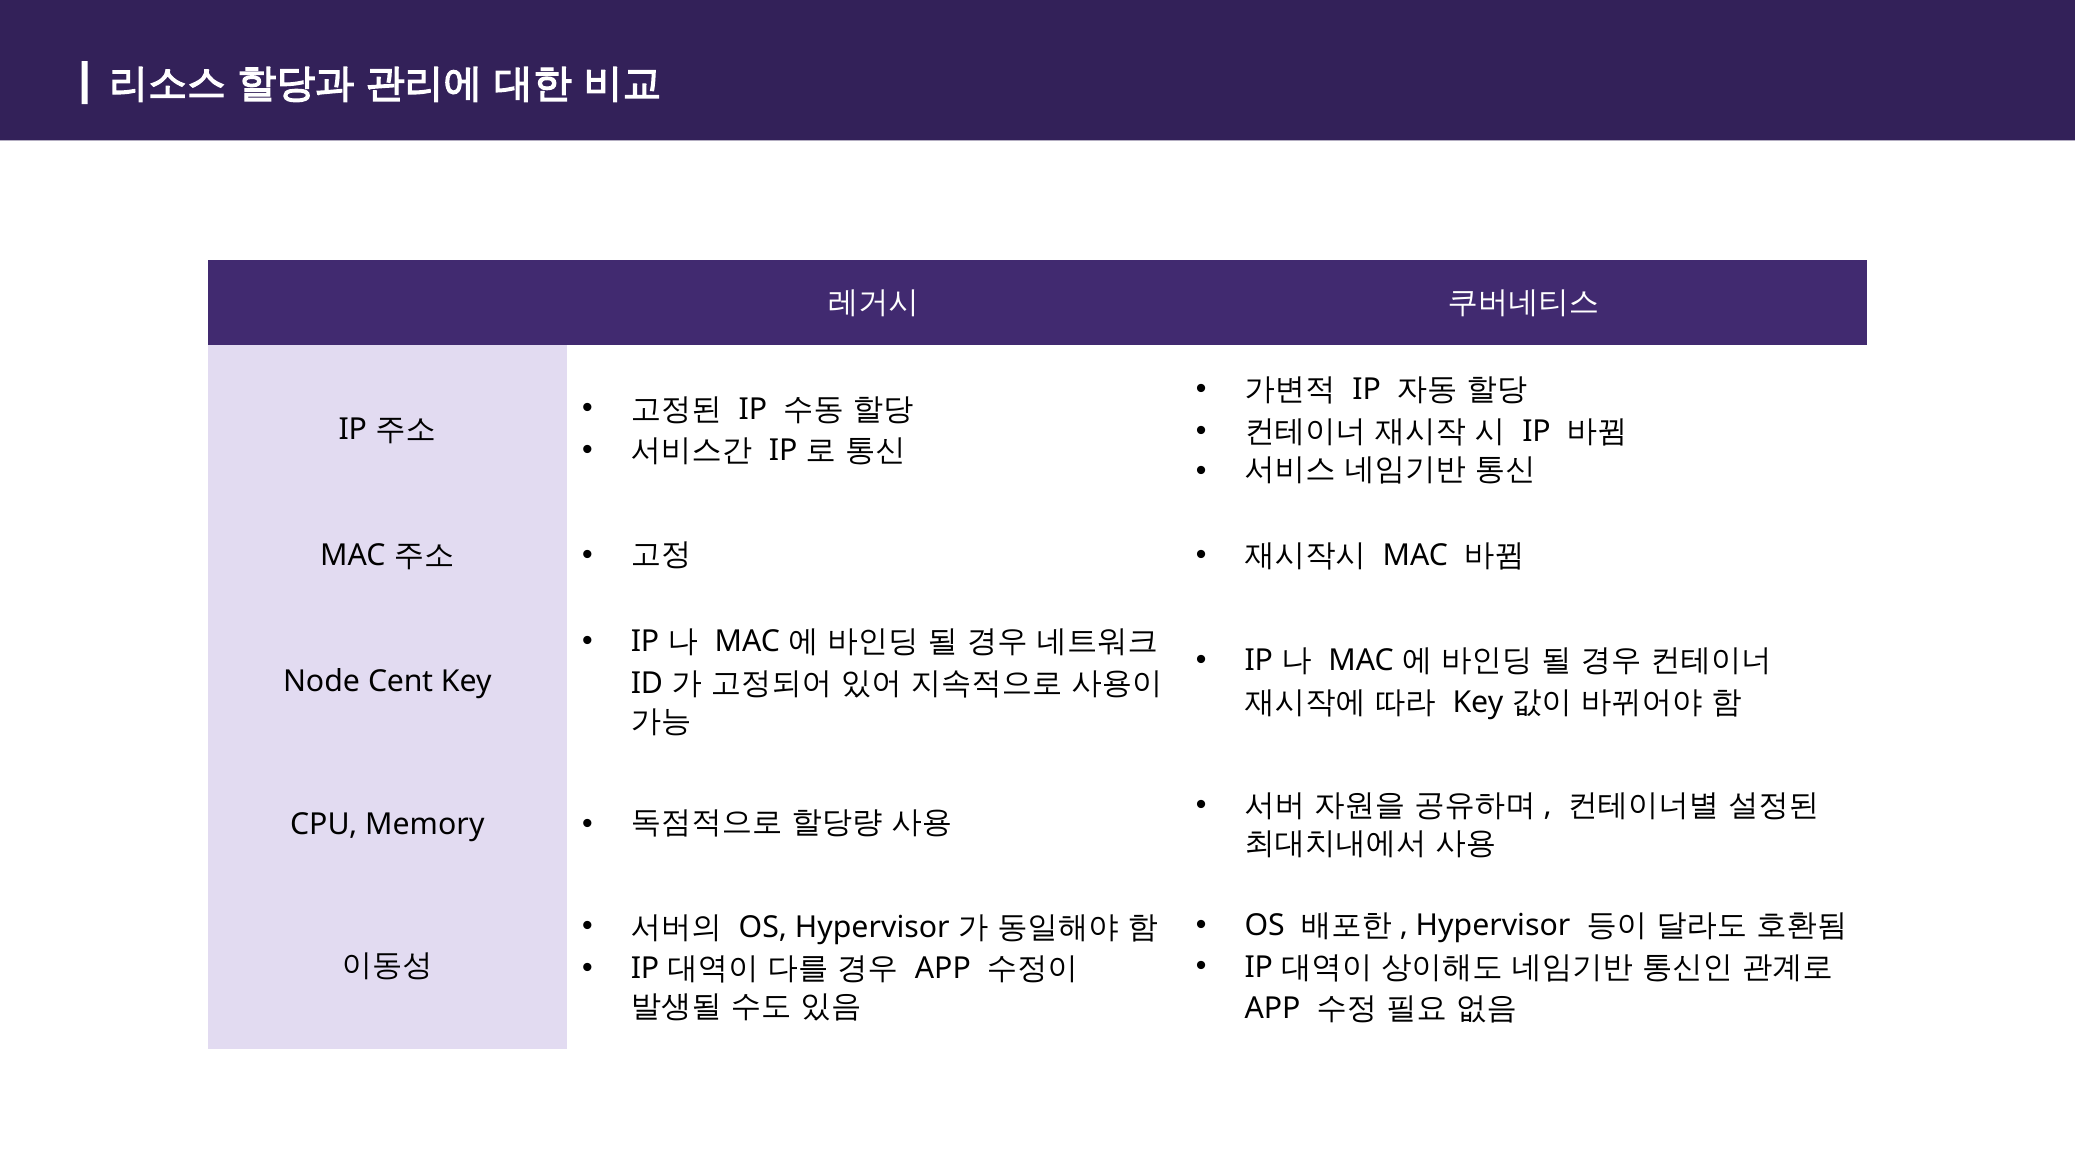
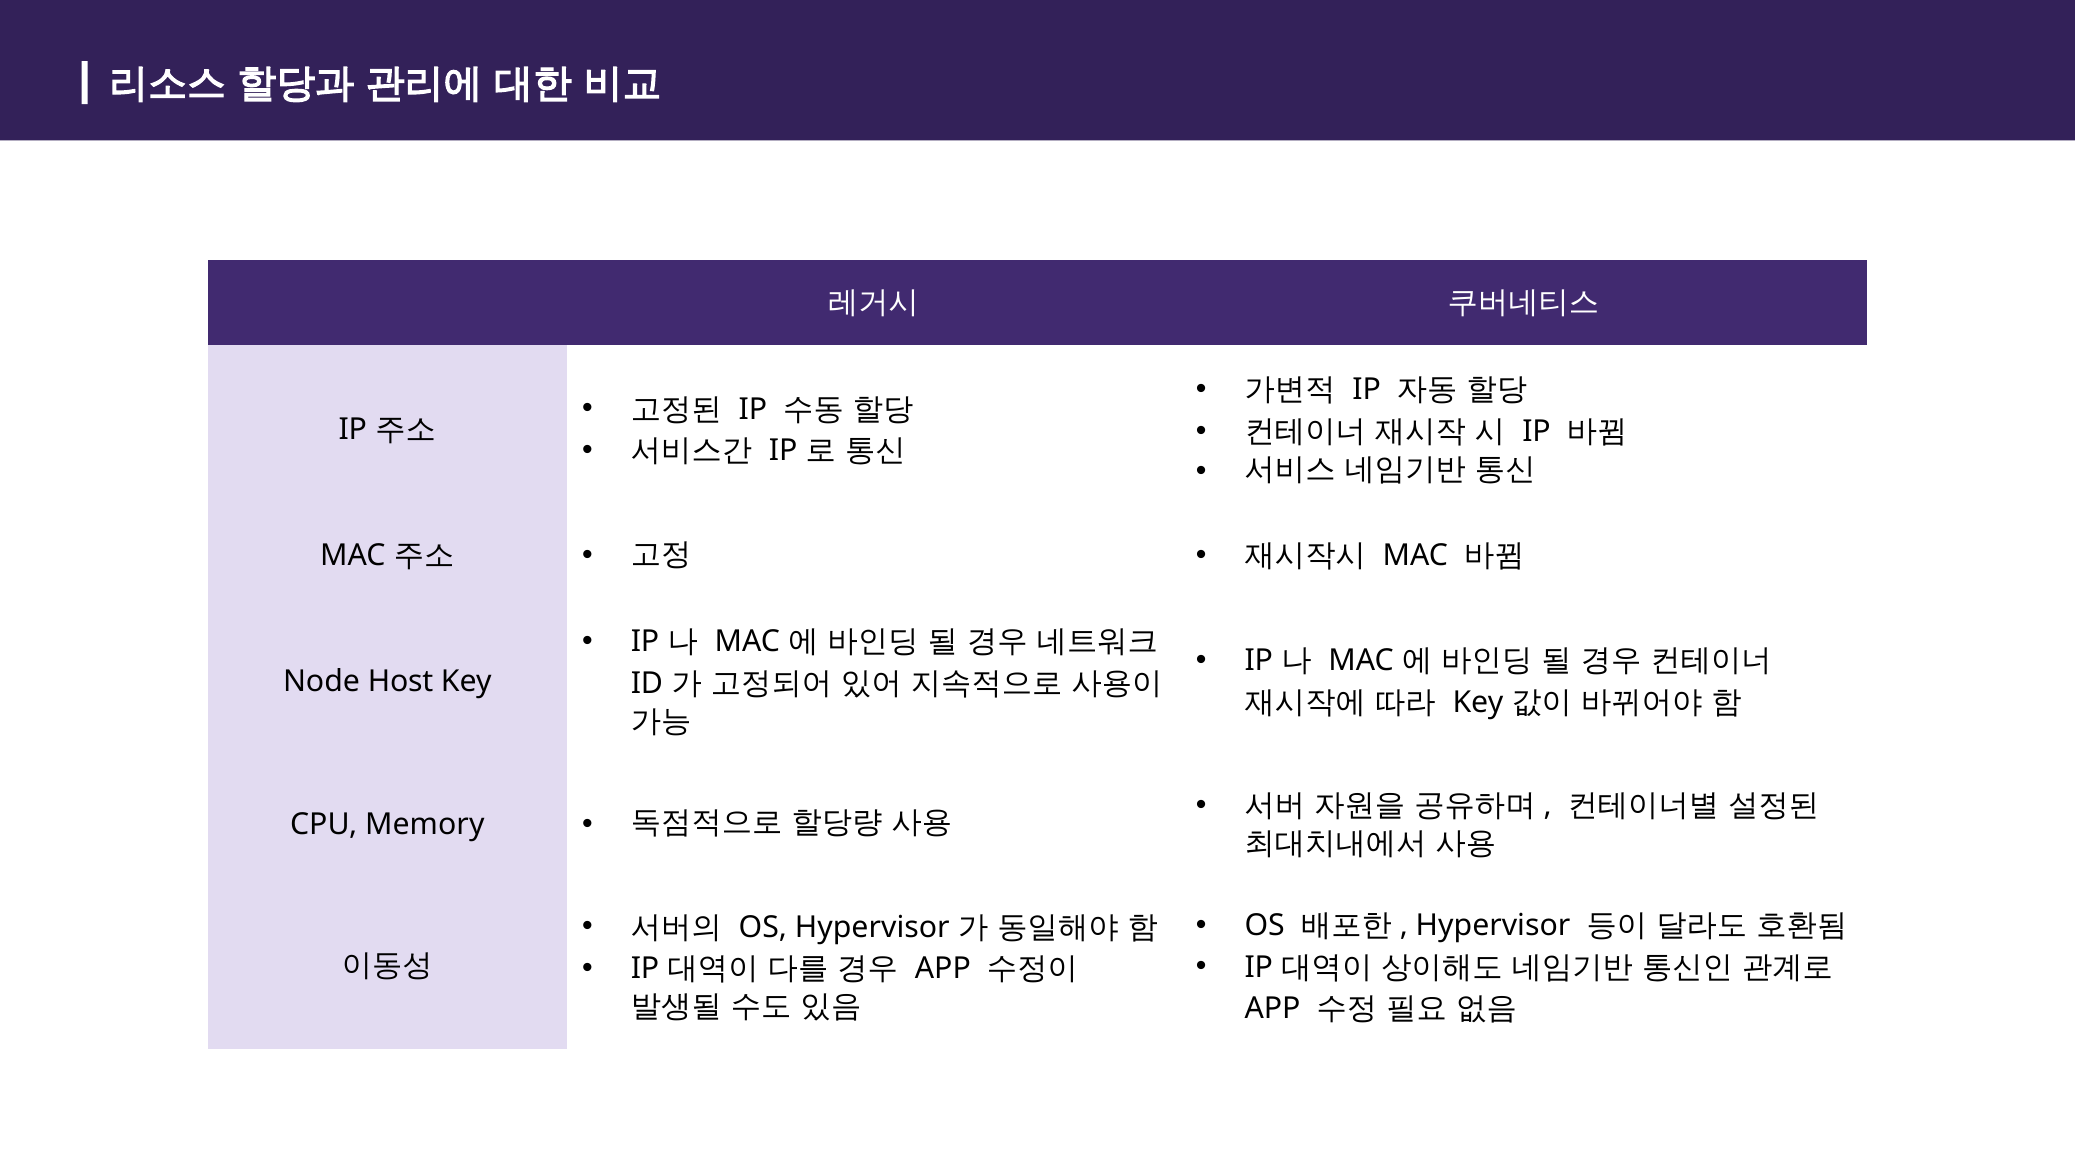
Cent: Cent -> Host (401, 682)
